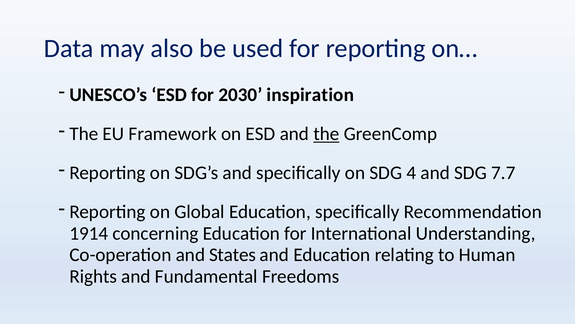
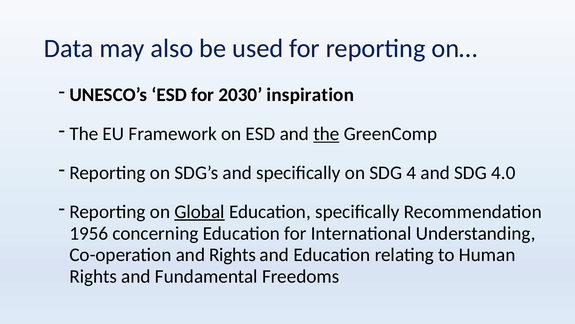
7.7: 7.7 -> 4.0 (503, 173)
Global underline: none -> present (200, 211)
1914: 1914 -> 1956 (89, 233)
and States: States -> Rights (232, 255)
